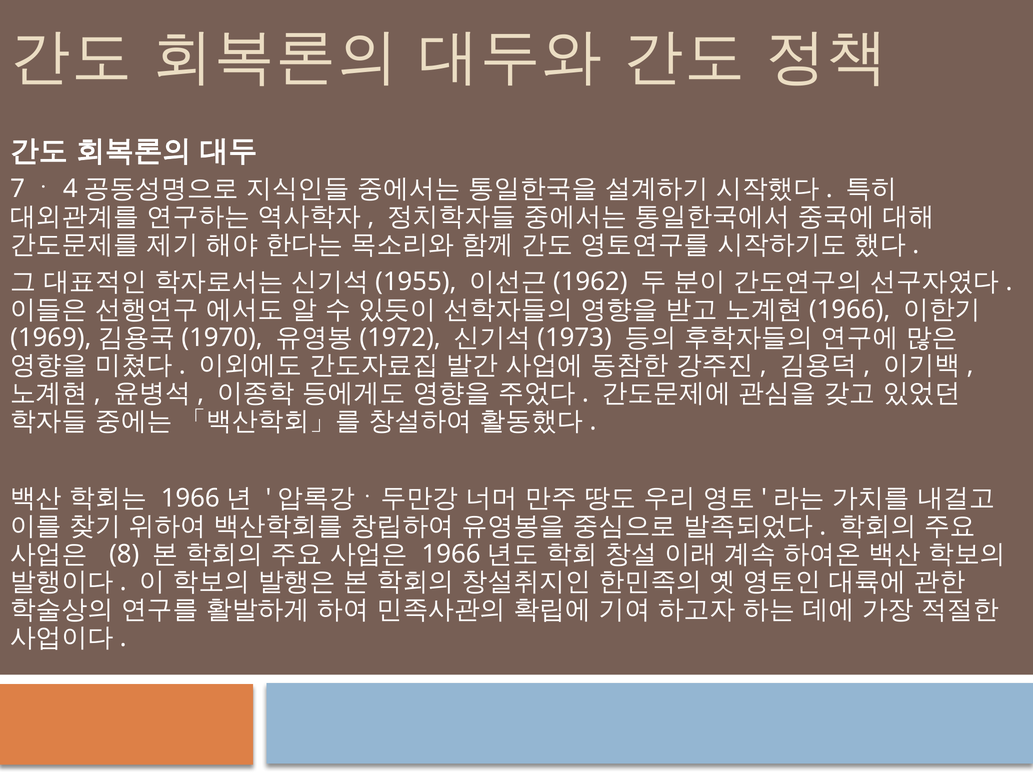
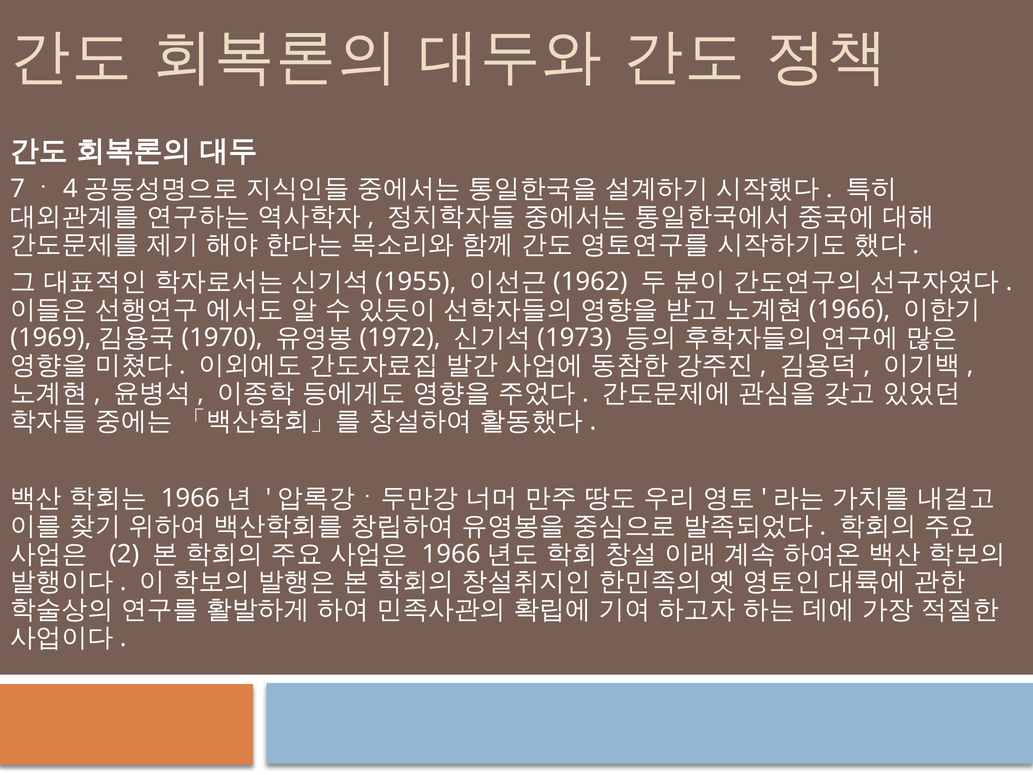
8: 8 -> 2 (124, 554)
